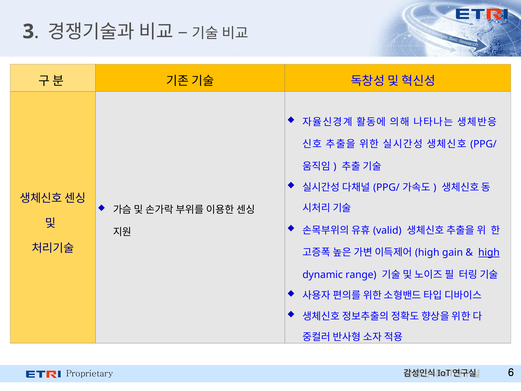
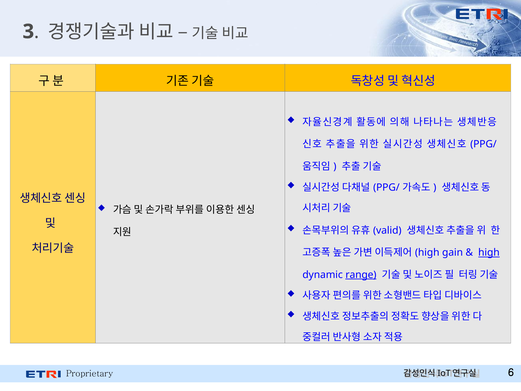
range underline: none -> present (361, 275)
